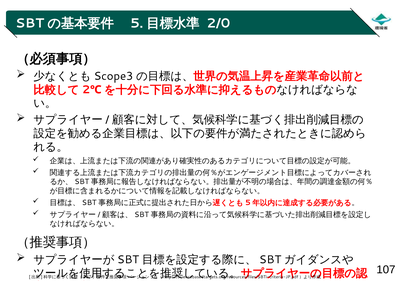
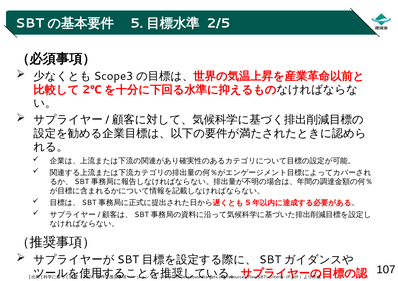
2/0: 2/0 -> 2/5 (219, 23)
